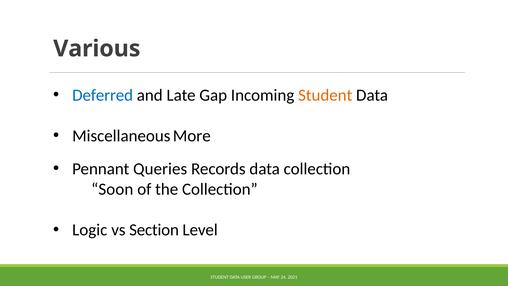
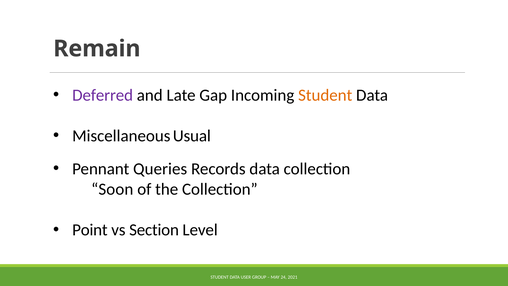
Various: Various -> Remain (97, 49)
Deferred colour: blue -> purple (103, 95)
More: More -> Usual (192, 136)
Logic: Logic -> Point (90, 230)
